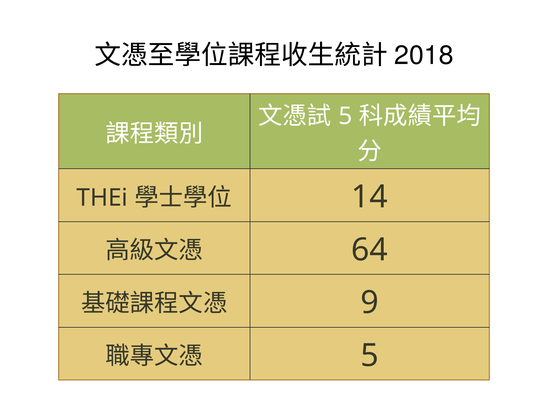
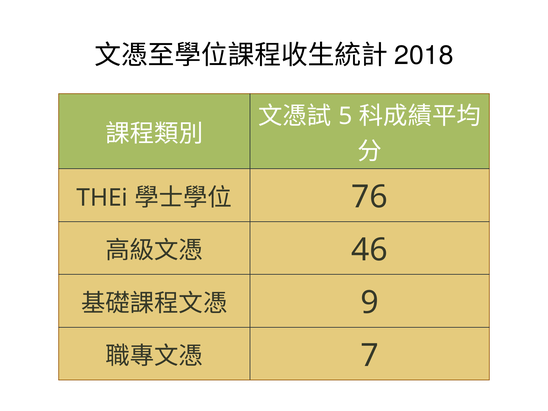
14: 14 -> 76 (370, 197)
64: 64 -> 46 (370, 250)
5: 5 -> 7 (370, 355)
